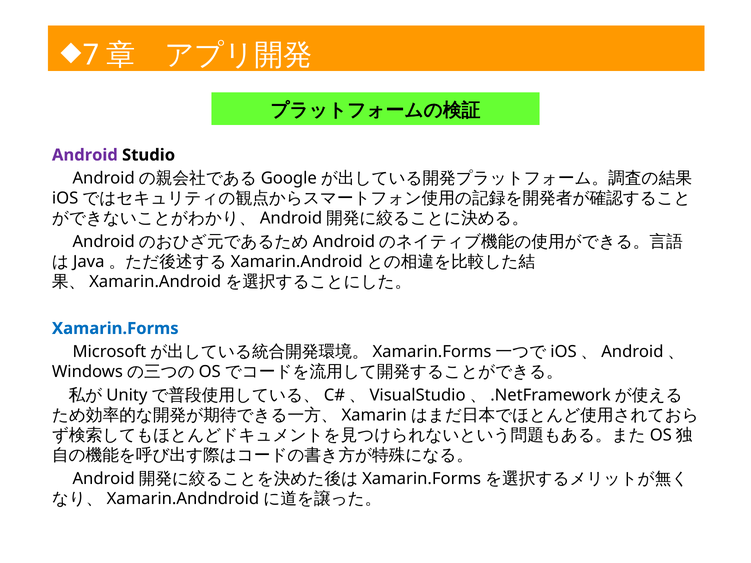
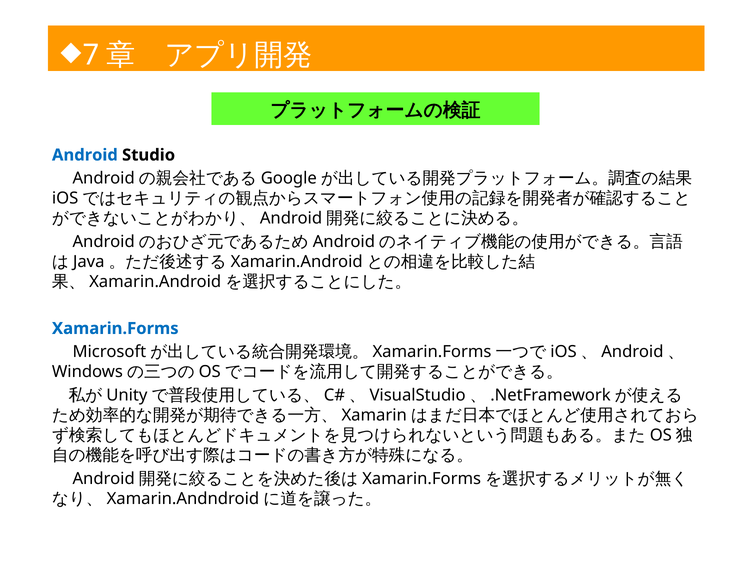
Android colour: purple -> blue (85, 155)
